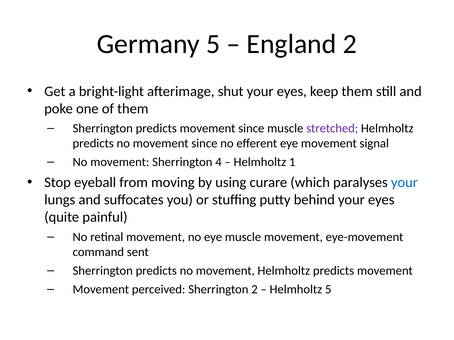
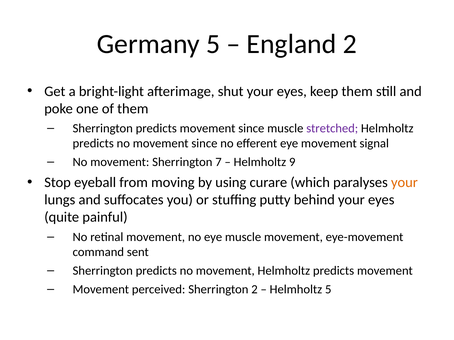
4: 4 -> 7 (218, 162)
1: 1 -> 9 (292, 162)
your colour: blue -> orange (404, 183)
